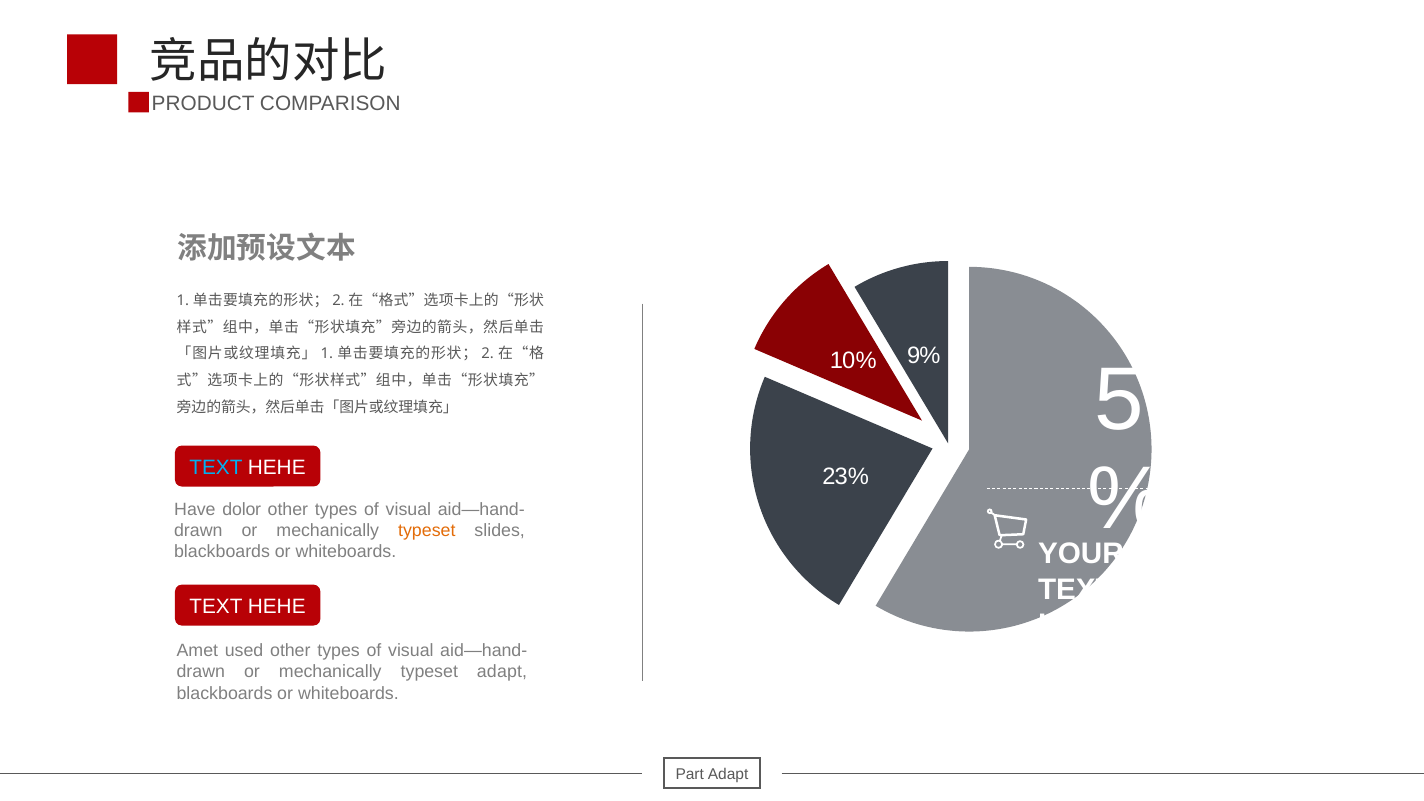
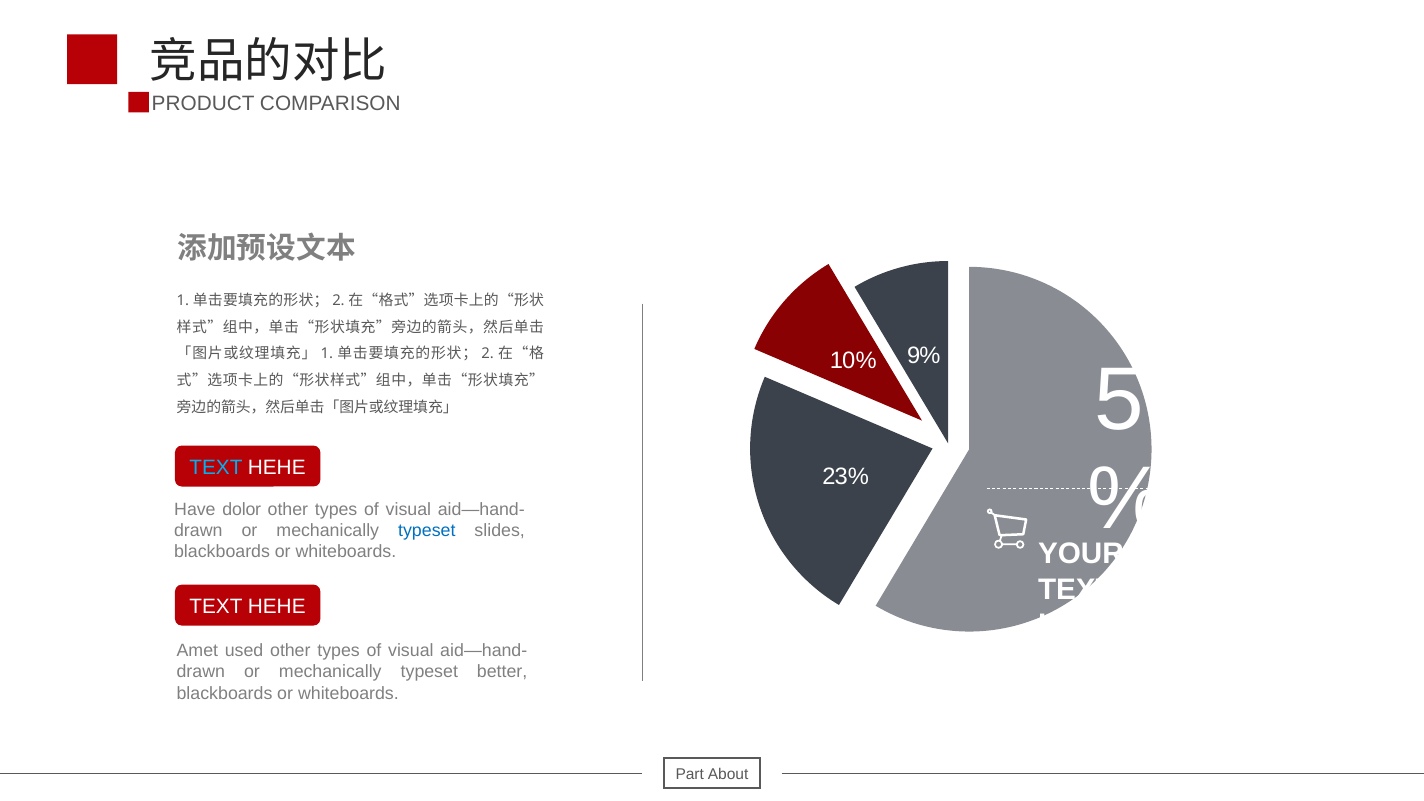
typeset colour: orange -> blue (427, 531)
typeset adapt: adapt -> better (502, 672)
Part Adapt: Adapt -> About (728, 774)
